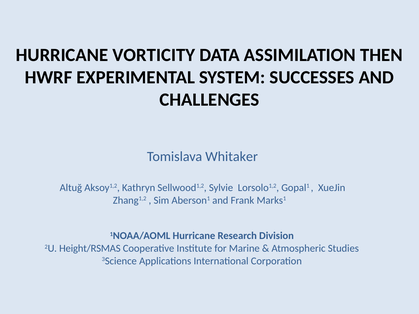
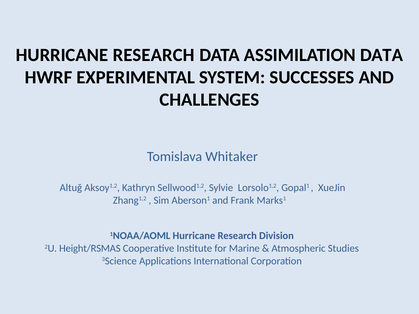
VORTICITY: VORTICITY -> RESEARCH (154, 55)
ASSIMILATION THEN: THEN -> DATA (381, 55)
